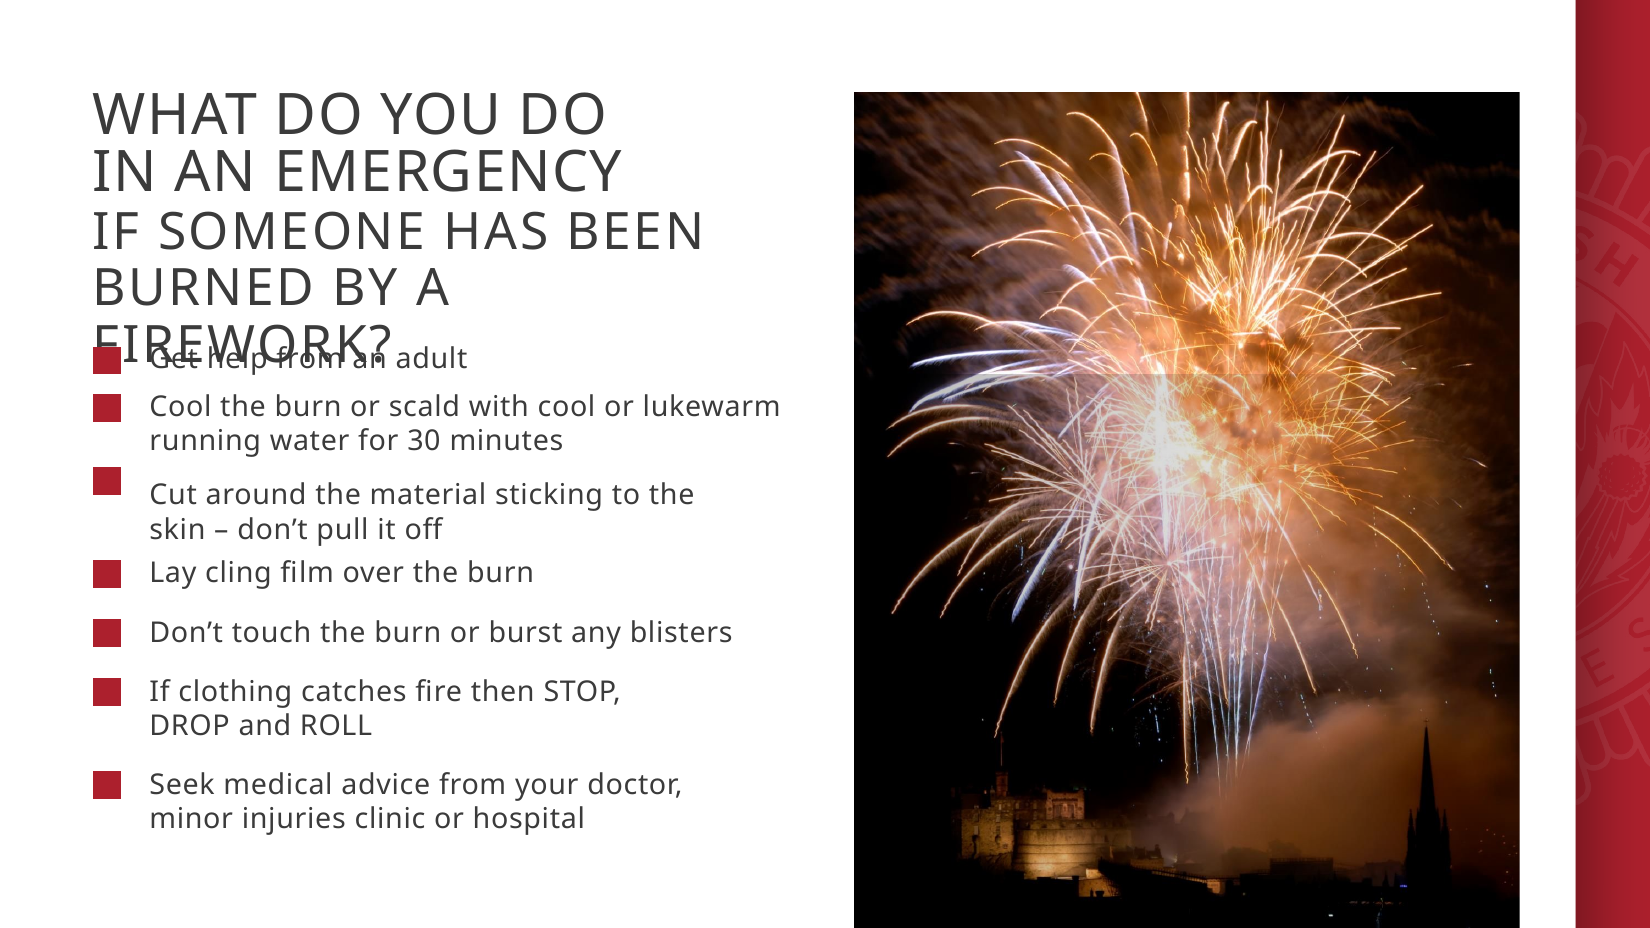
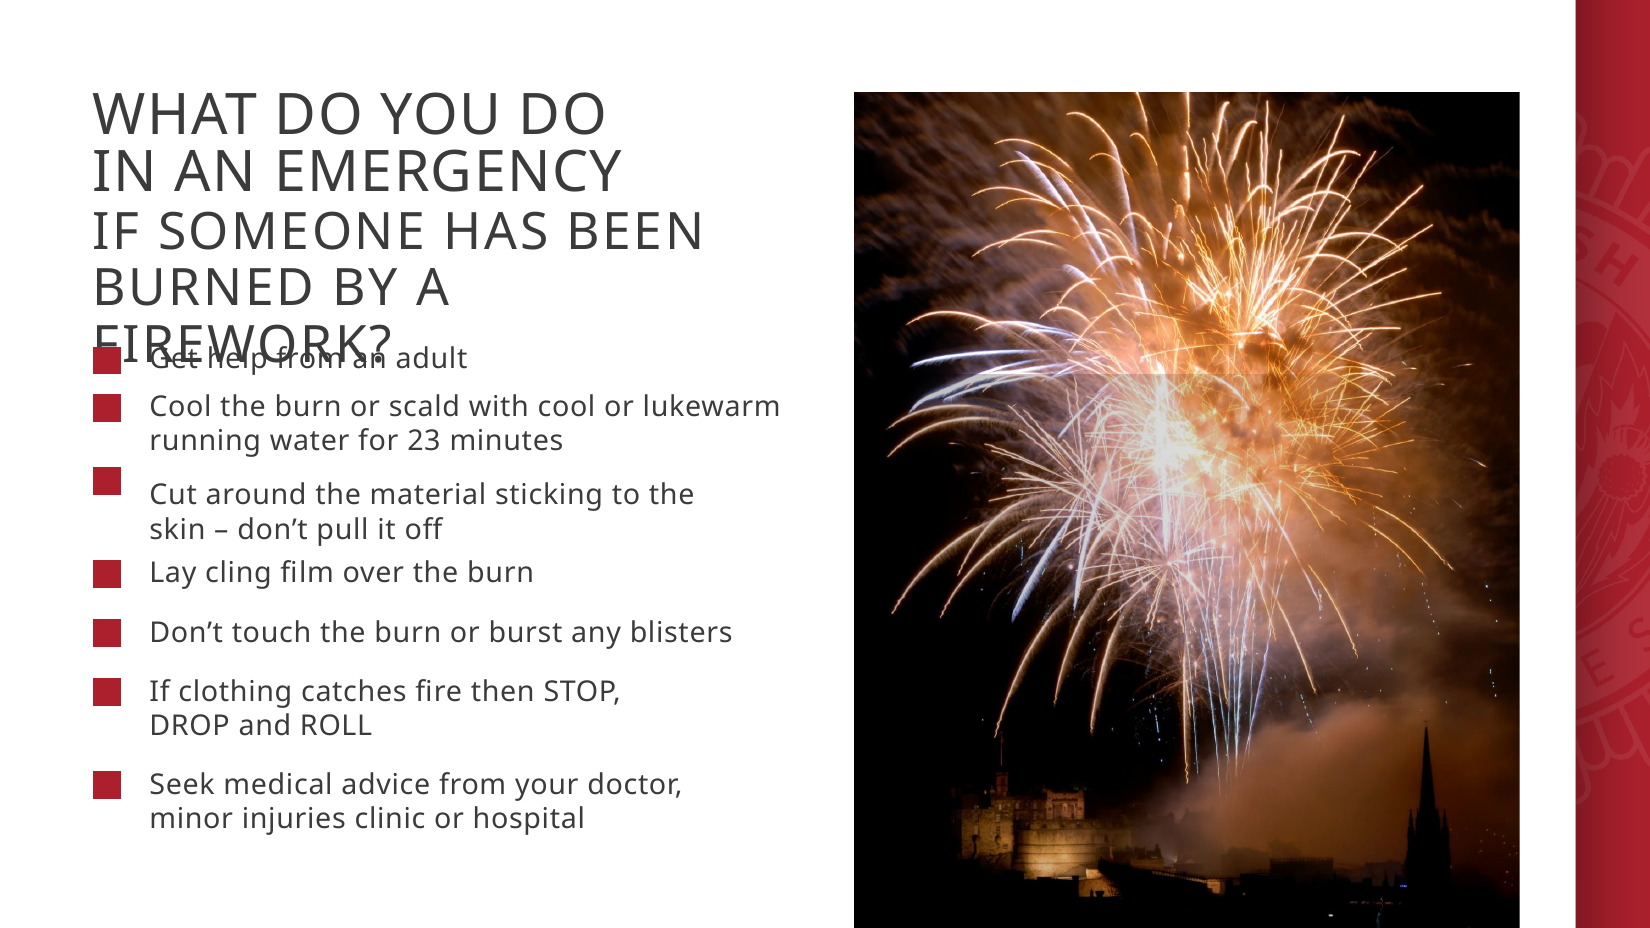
30: 30 -> 23 (424, 441)
